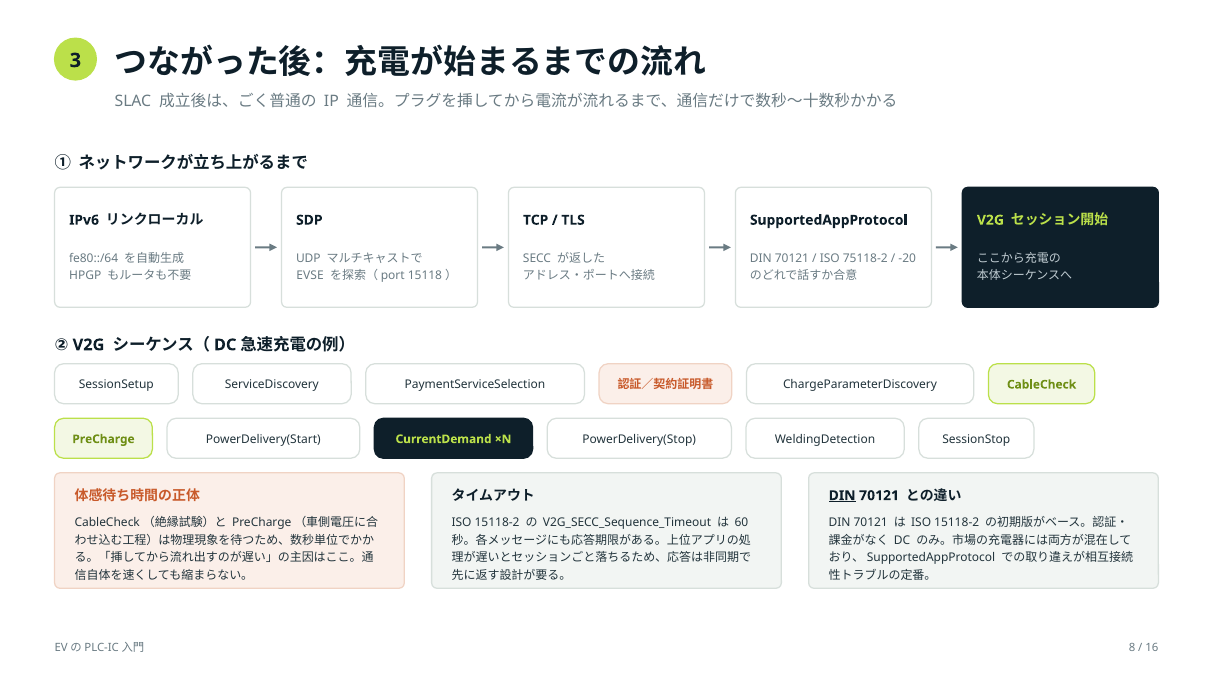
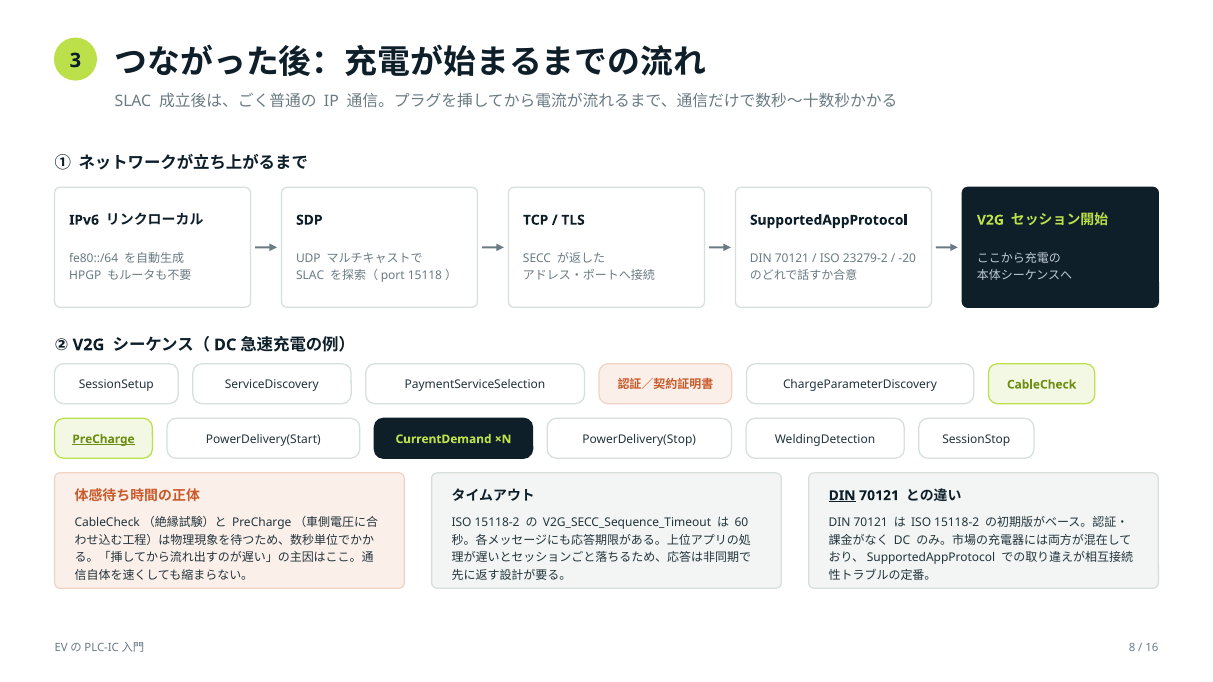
75118-2: 75118-2 -> 23279-2 (865, 258)
EVSE: EVSE -> SLAC (310, 276)
PreCharge underline: none -> present (104, 439)
